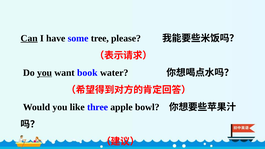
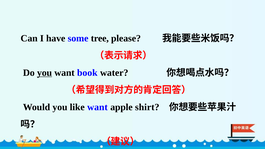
Can underline: present -> none (29, 38)
like three: three -> want (97, 107)
bowl: bowl -> shirt (147, 107)
